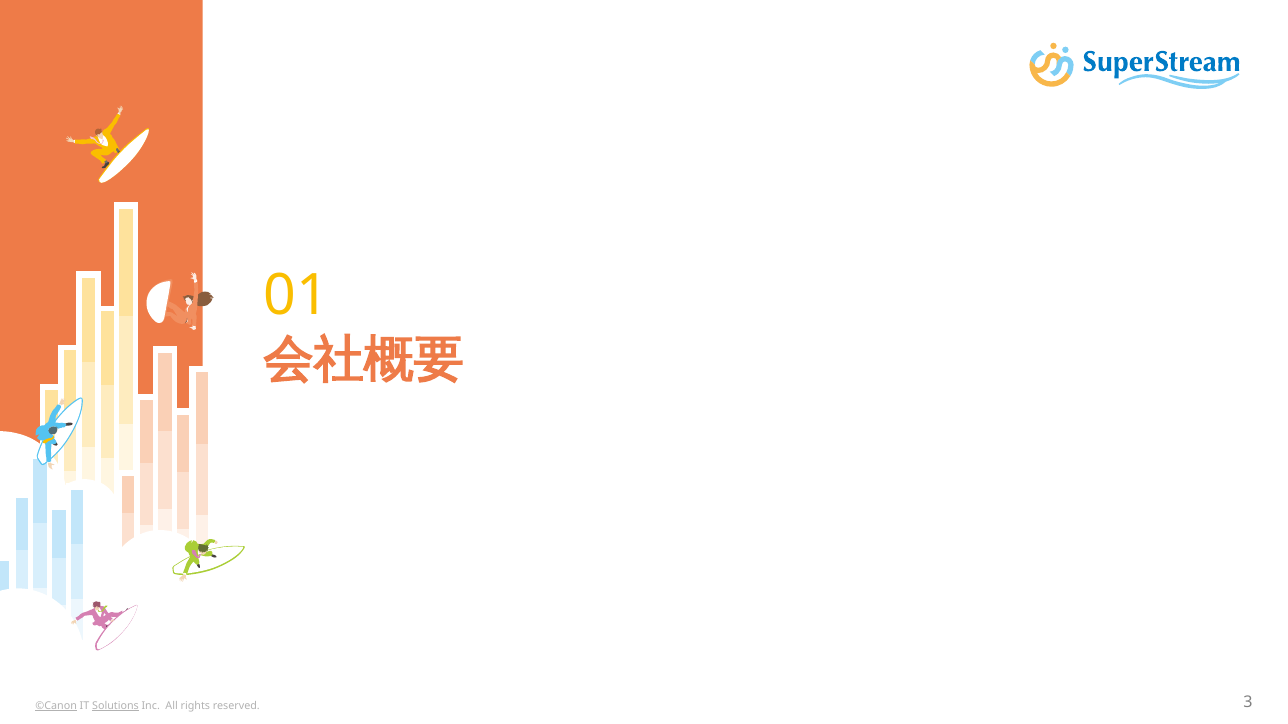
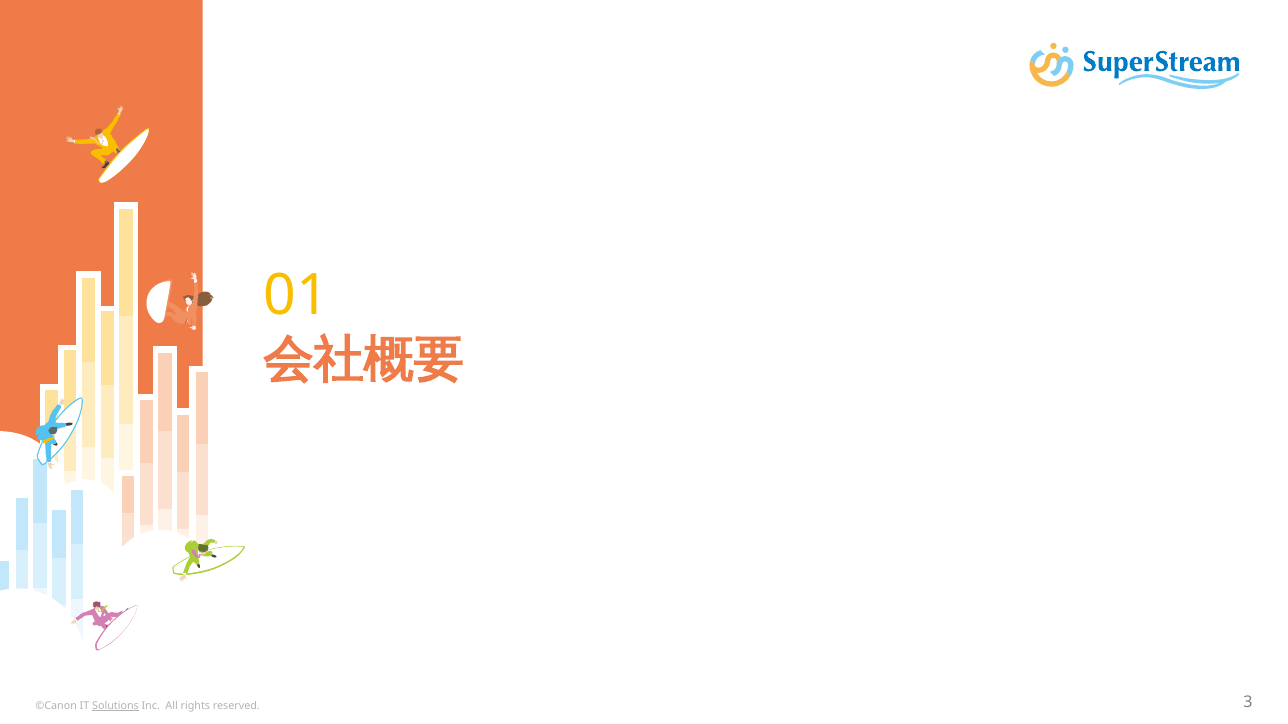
©Canon underline: present -> none (56, 706)
